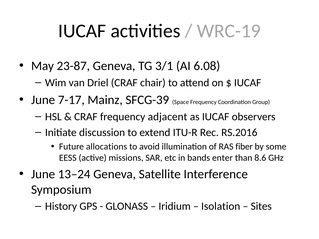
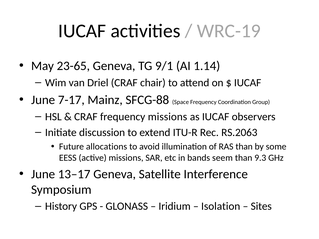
23-87: 23-87 -> 23-65 (73, 66)
3/1: 3/1 -> 9/1 (164, 66)
6.08: 6.08 -> 1.14 (207, 66)
SFCG-39: SFCG-39 -> SFCG-88 (147, 100)
frequency adjacent: adjacent -> missions (168, 117)
RS.2016: RS.2016 -> RS.2063 (239, 133)
RAS fiber: fiber -> than (244, 147)
enter: enter -> seem (222, 158)
8.6: 8.6 -> 9.3 (260, 158)
13–24: 13–24 -> 13–17 (74, 174)
